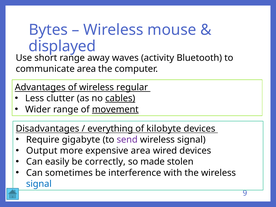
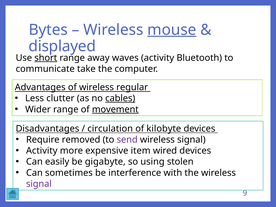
mouse underline: none -> present (172, 30)
short underline: none -> present (46, 58)
communicate area: area -> take (86, 69)
everything: everything -> circulation (110, 129)
gigabyte: gigabyte -> removed (81, 140)
Output: Output -> Activity (42, 151)
expensive area: area -> item (141, 151)
correctly: correctly -> gigabyte (105, 162)
made: made -> using (152, 162)
signal colour: blue -> purple (39, 184)
